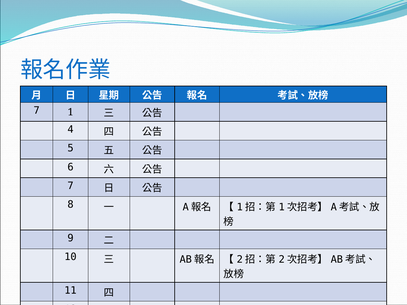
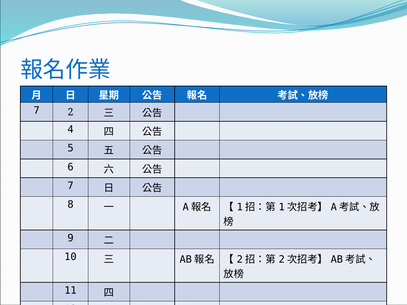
1: 1 -> 2 (71, 112)
